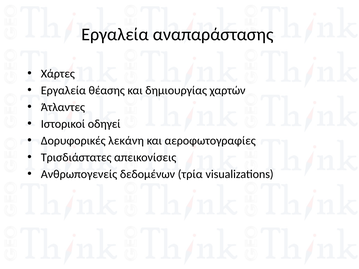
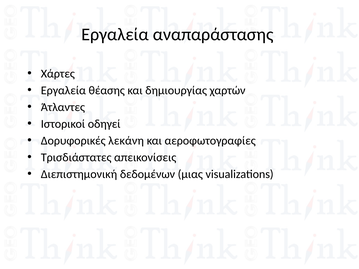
Ανθρωπογενείς: Ανθρωπογενείς -> Διεπιστημονική (79, 174)
τρία: τρία -> μιας (190, 174)
